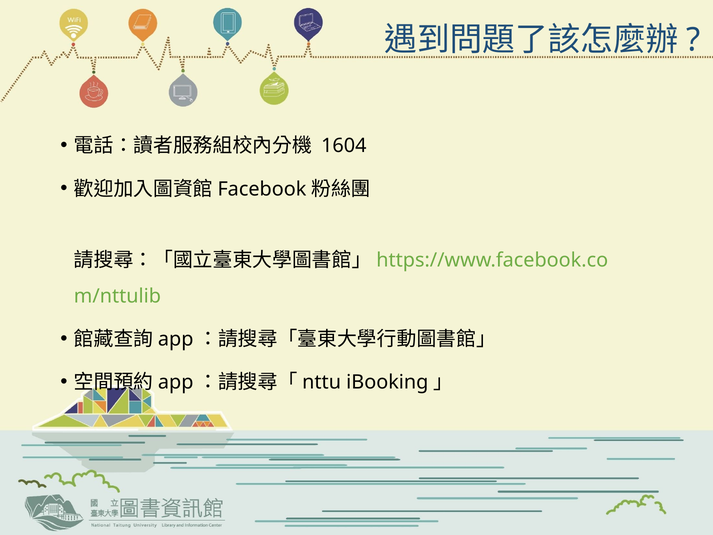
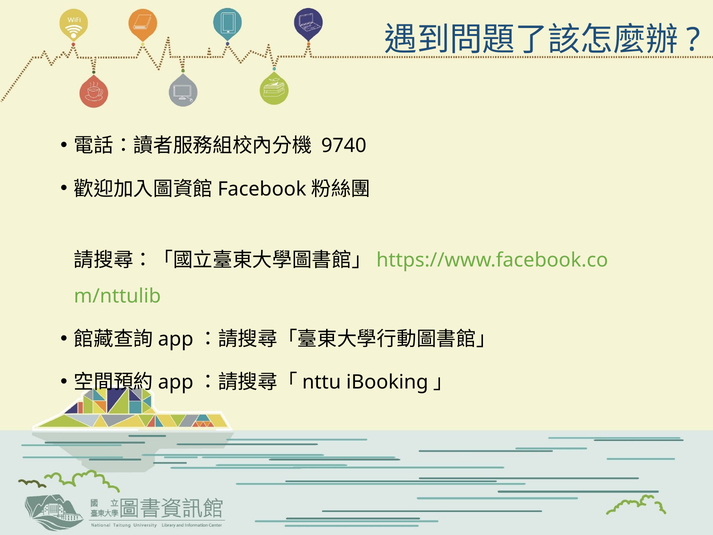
1604: 1604 -> 9740 (344, 146)
